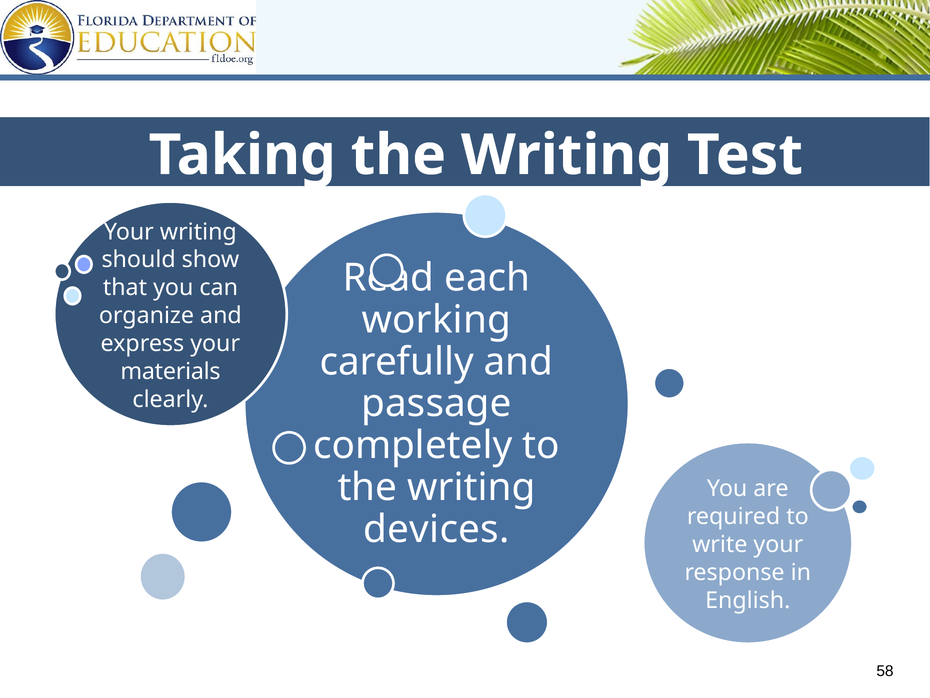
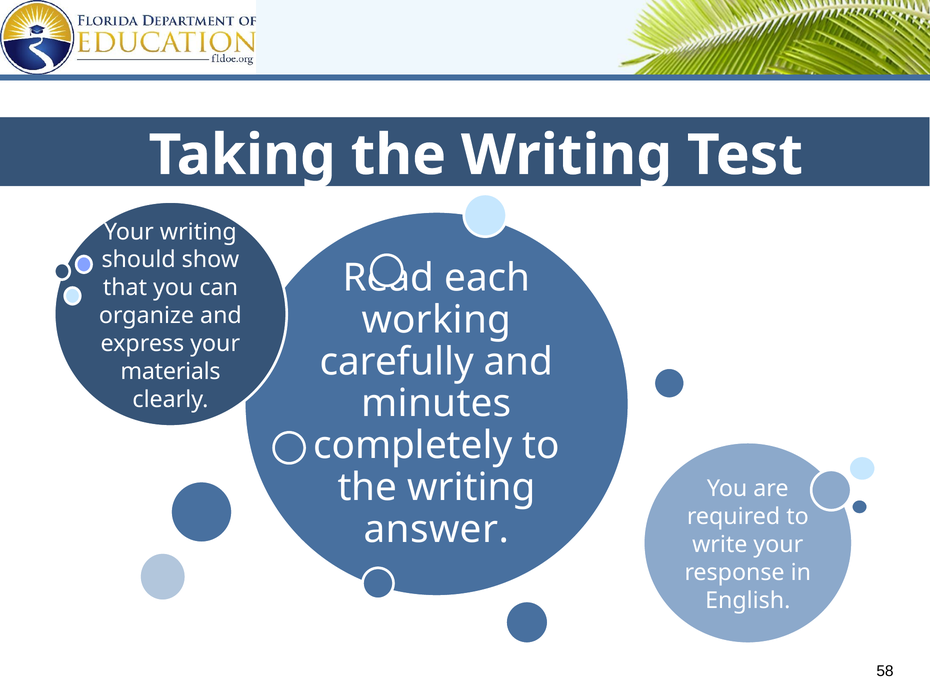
passage: passage -> minutes (436, 403)
devices: devices -> answer (436, 529)
